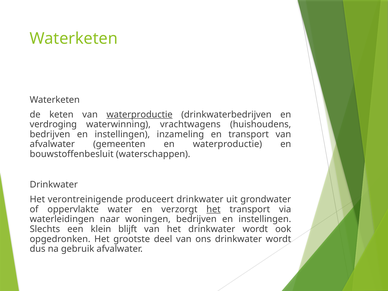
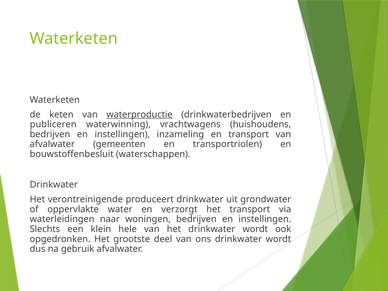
verdroging: verdroging -> publiceren (53, 124)
en waterproductie: waterproductie -> transportriolen (227, 144)
het underline: present -> none (214, 209)
blijft: blijft -> hele (128, 229)
